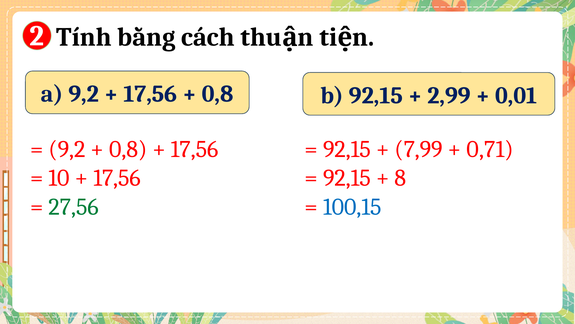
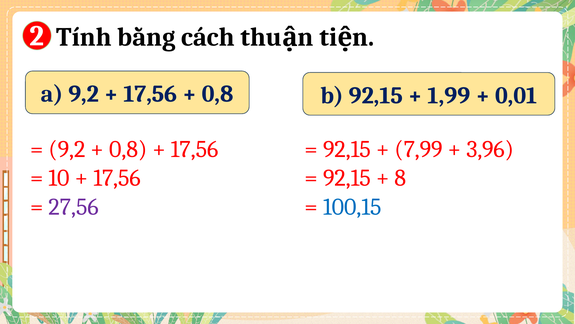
2,99: 2,99 -> 1,99 (449, 95)
0,71: 0,71 -> 3,96 (490, 149)
27,56 colour: green -> purple (74, 206)
